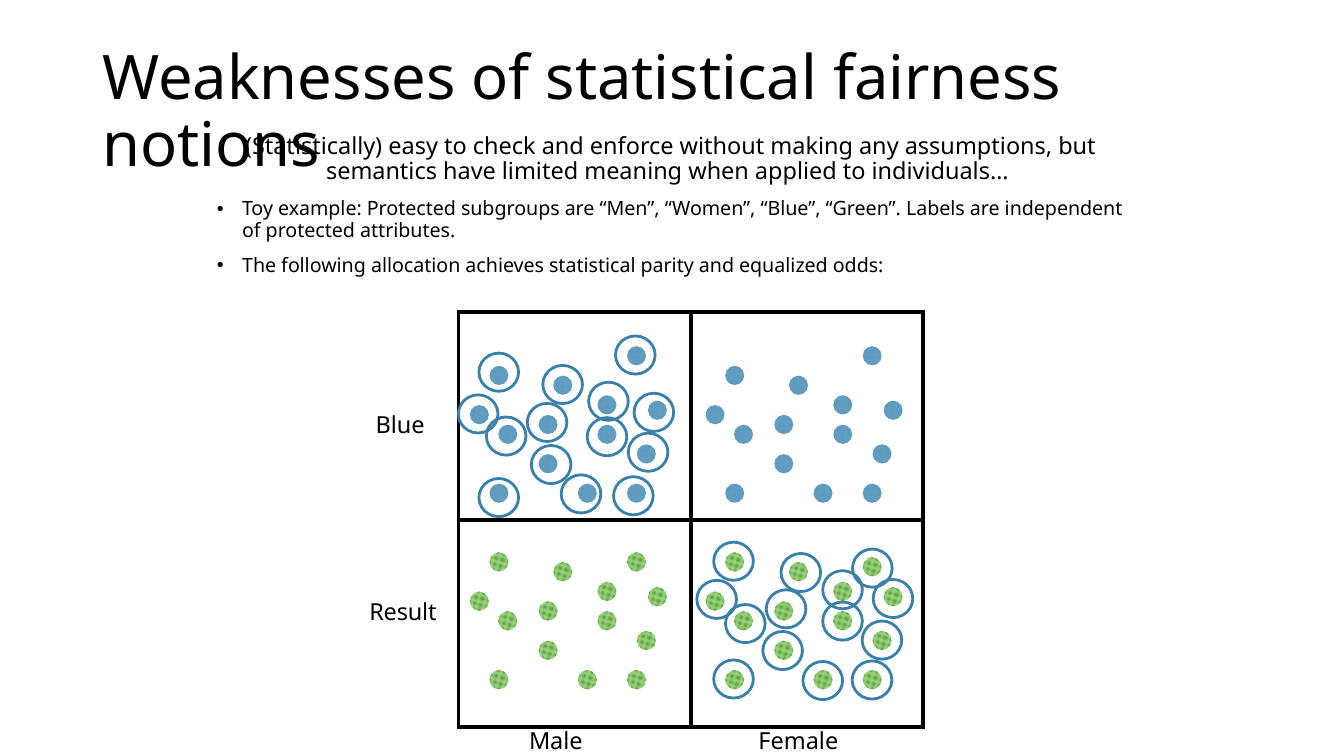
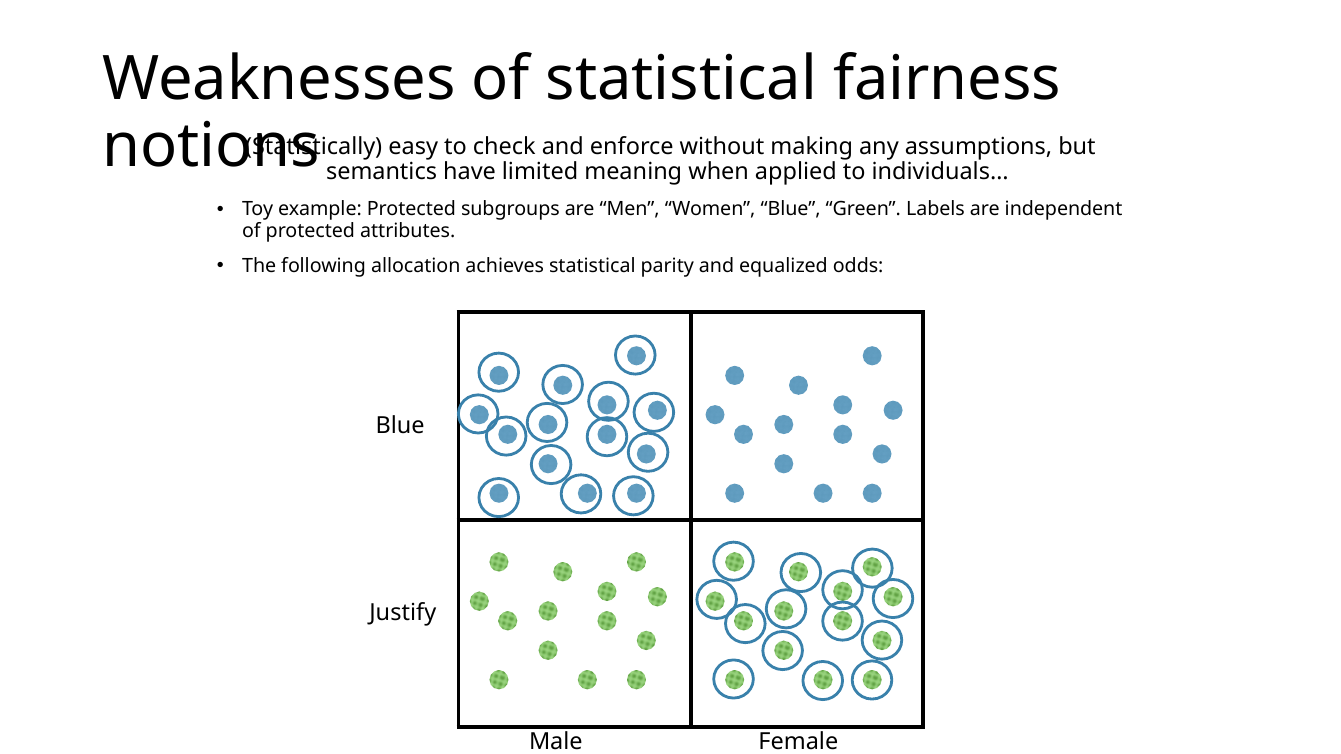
Result: Result -> Justify (403, 613)
